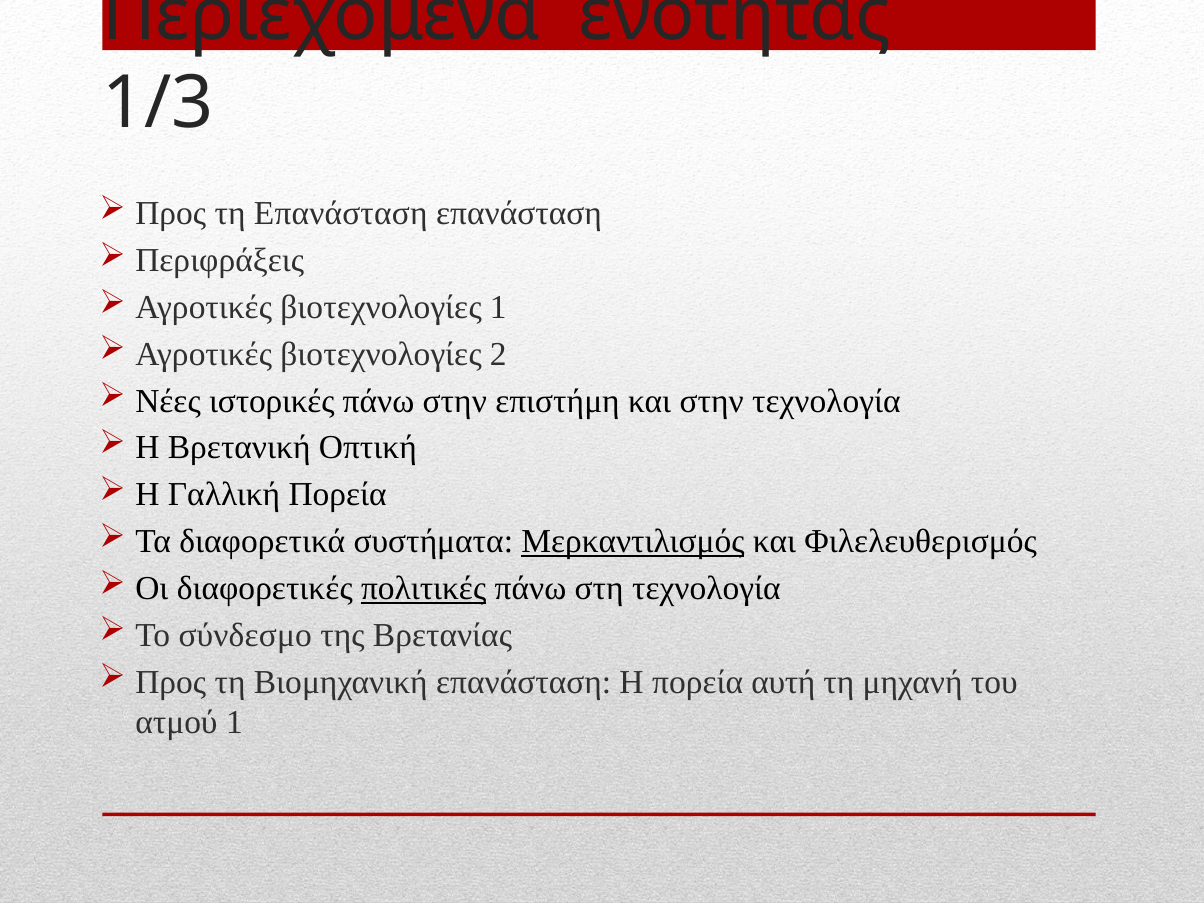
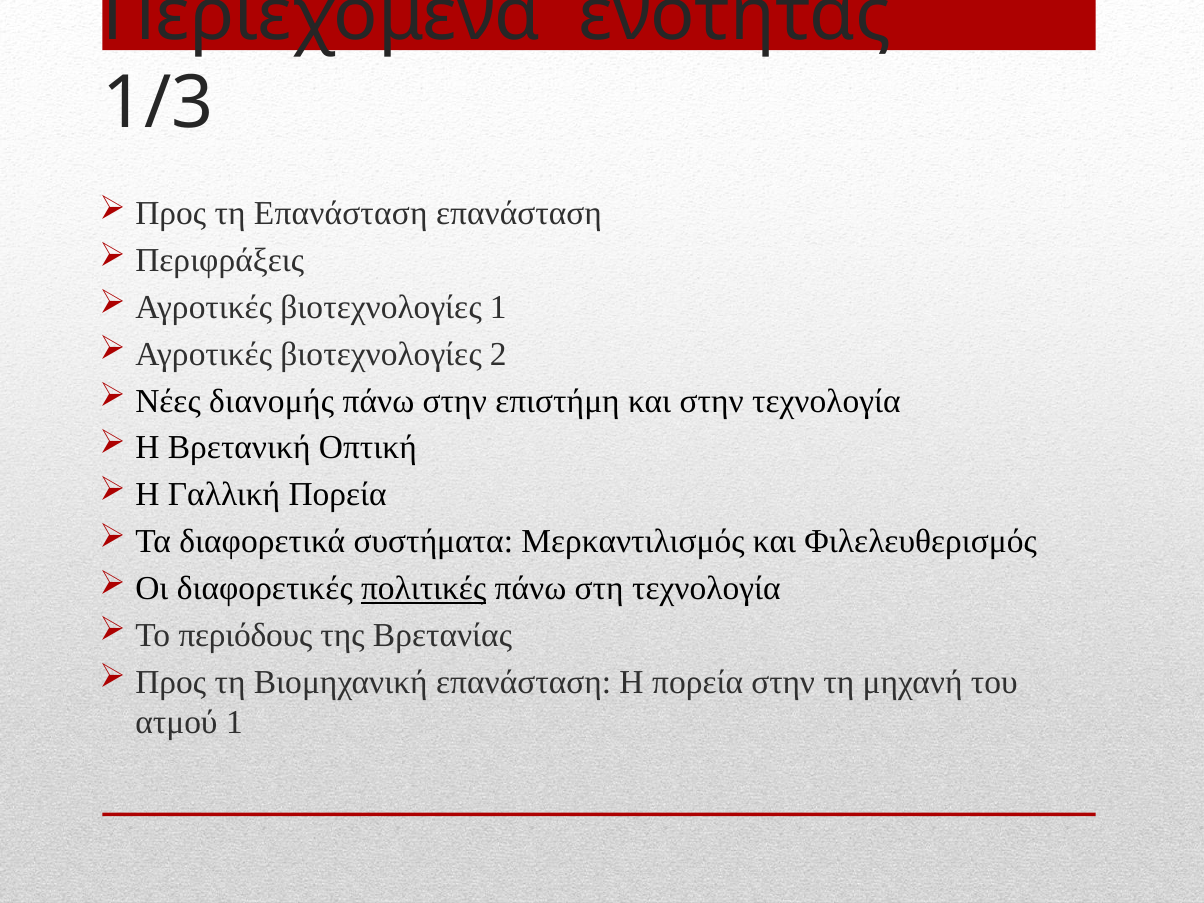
ιστορικές: ιστορικές -> διανομής (272, 401)
Μερκαντιλισμός underline: present -> none (633, 542)
σύνδεσμο: σύνδεσμο -> περιόδους (245, 635)
πορεία αυτή: αυτή -> στην (783, 682)
